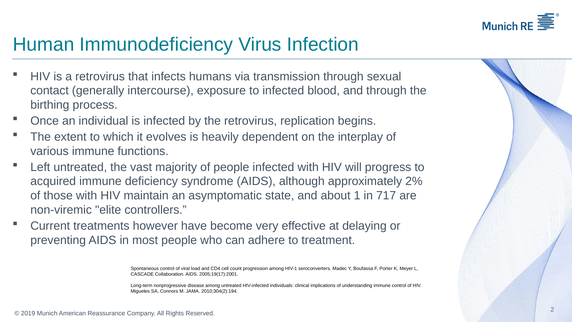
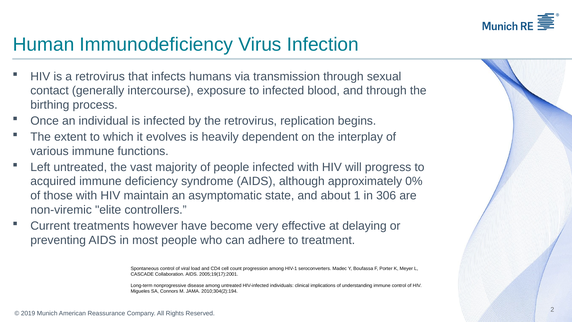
2%: 2% -> 0% (414, 181)
717: 717 -> 306 (386, 196)
